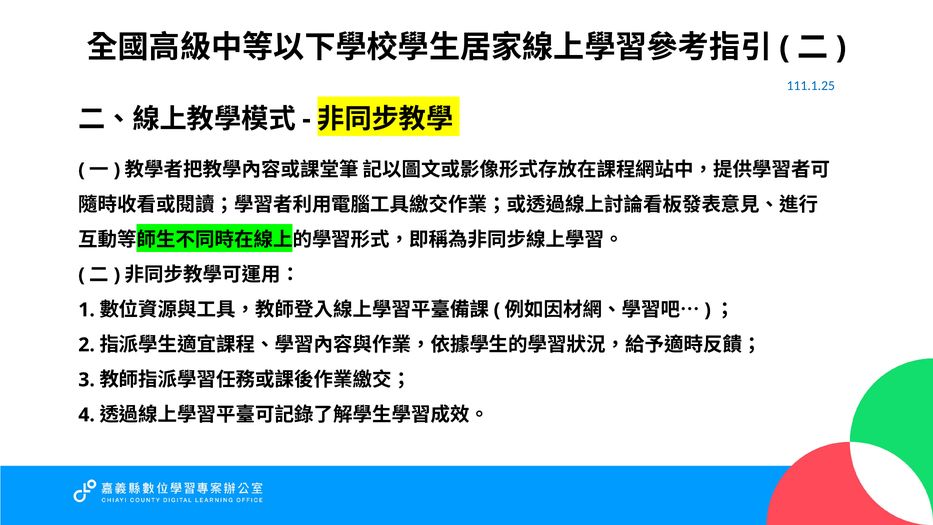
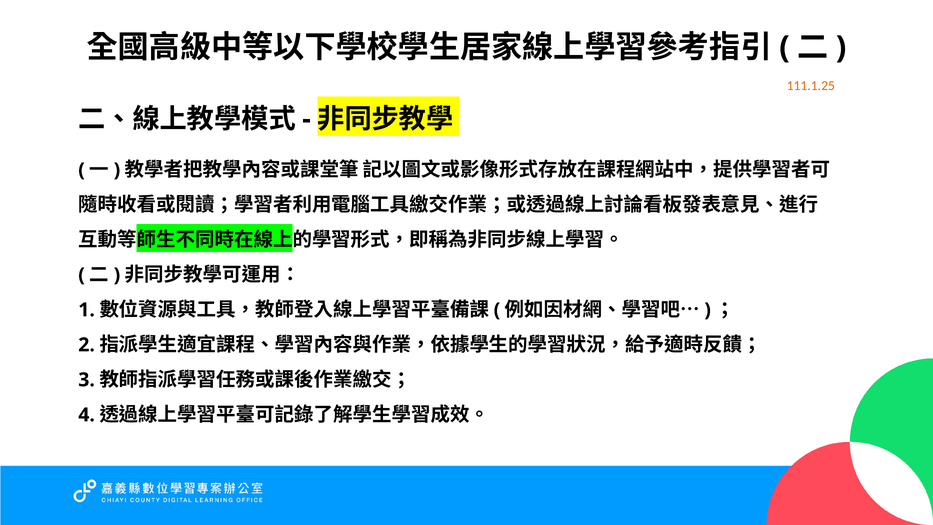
111.1.25 colour: blue -> orange (811, 86)
